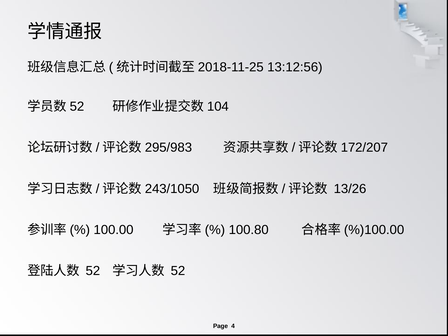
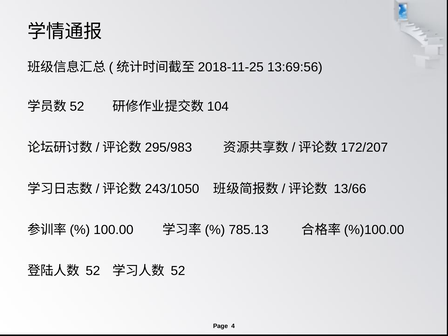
13:12:56: 13:12:56 -> 13:69:56 (295, 67)
13/26: 13/26 -> 13/66 (350, 189)
100.80: 100.80 -> 785.13 (249, 230)
